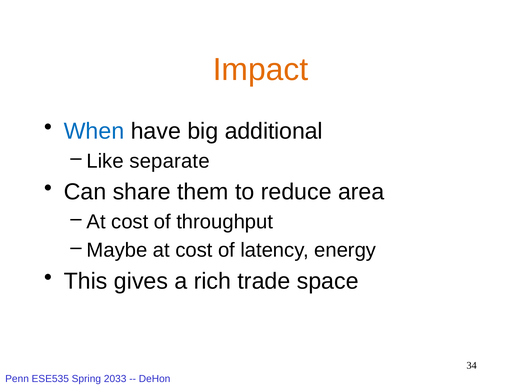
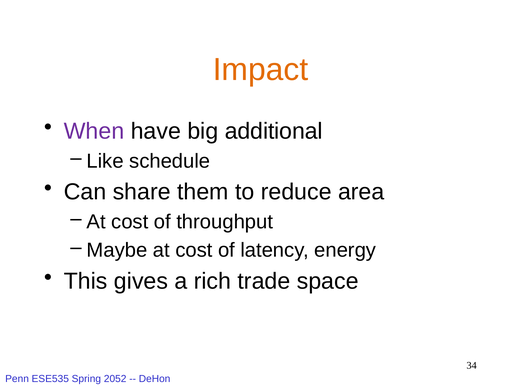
When colour: blue -> purple (94, 131)
separate: separate -> schedule (170, 161)
2033: 2033 -> 2052 (115, 378)
